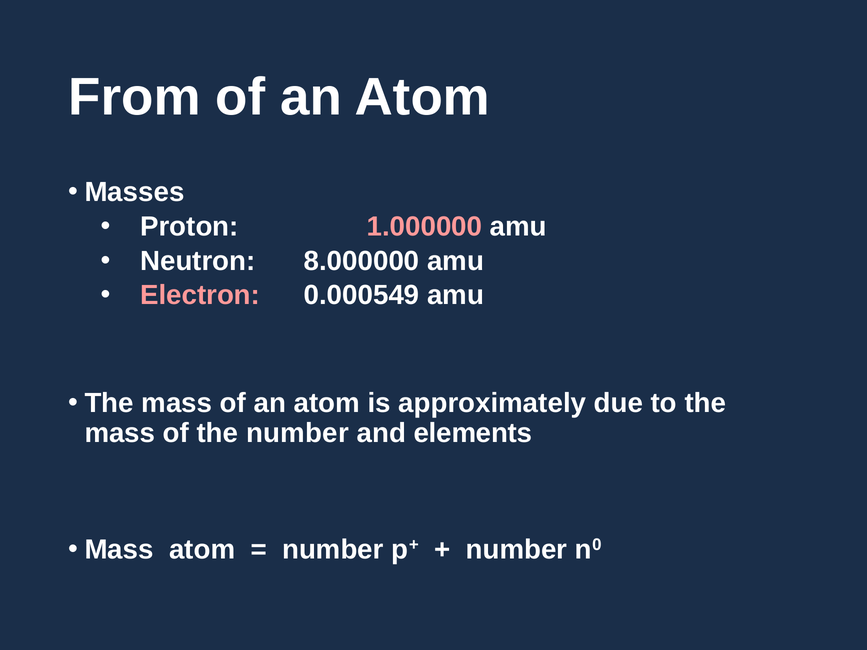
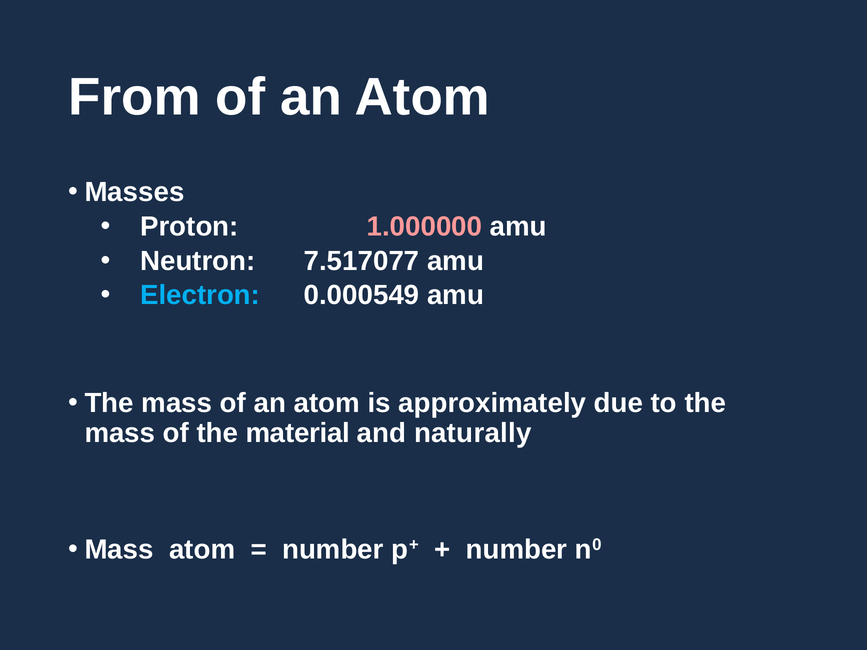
8.000000: 8.000000 -> 7.517077 (362, 261)
Electron colour: pink -> light blue (200, 295)
the number: number -> material (298, 433)
elements: elements -> naturally (473, 433)
